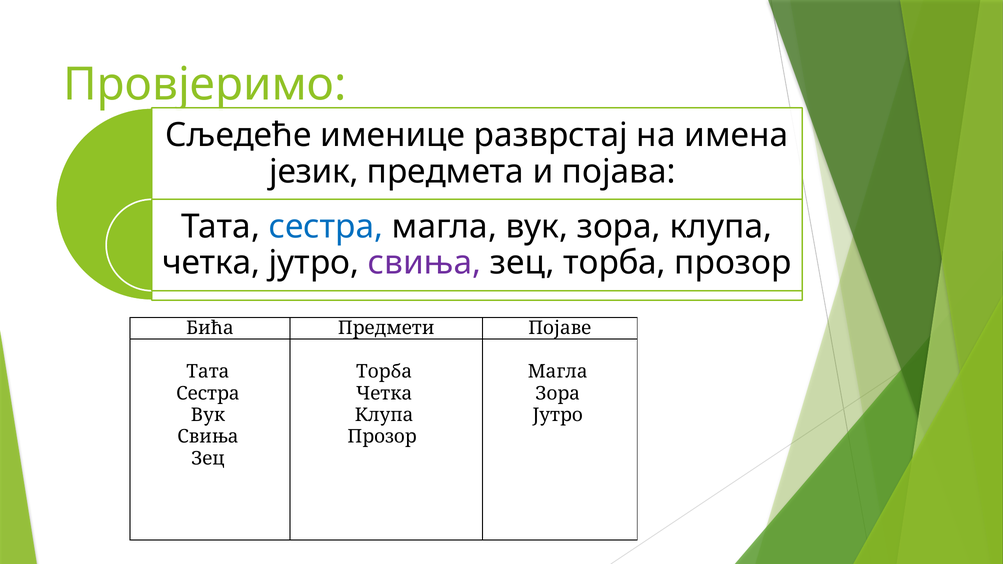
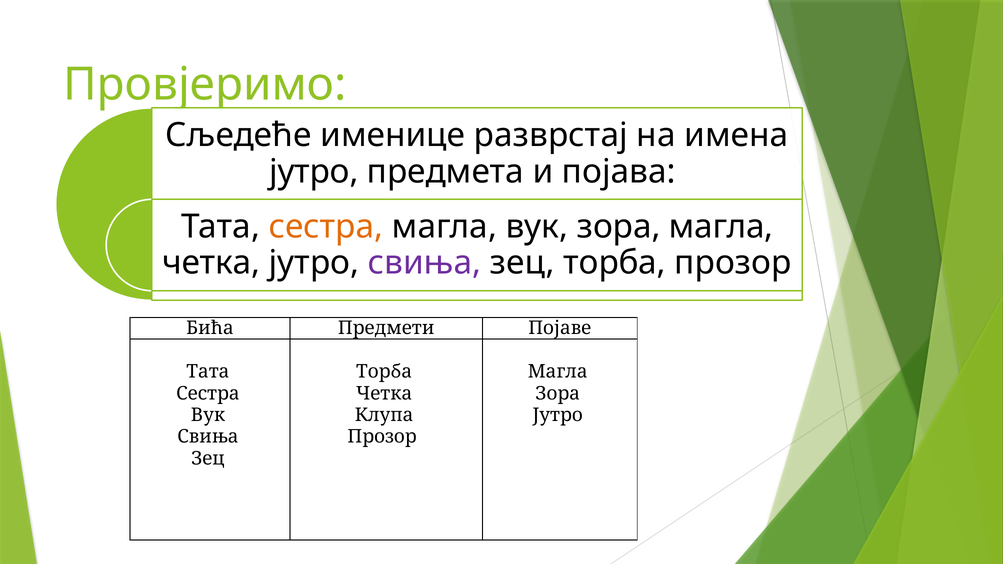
језик: језик -> јутро (314, 172)
сестра colour: blue -> orange (326, 227)
зора клупа: клупа -> магла (721, 227)
